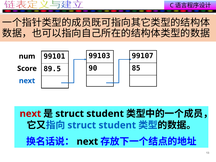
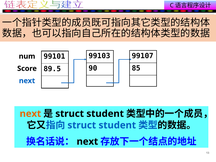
next colour: red -> orange (30, 114)
